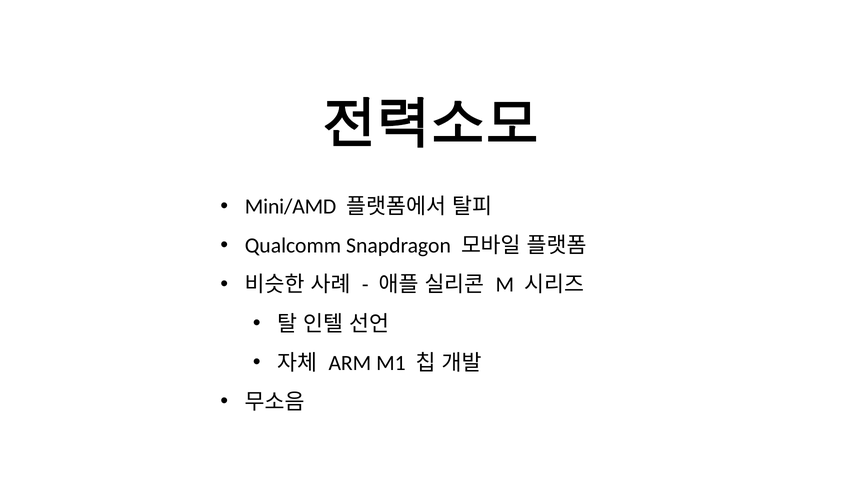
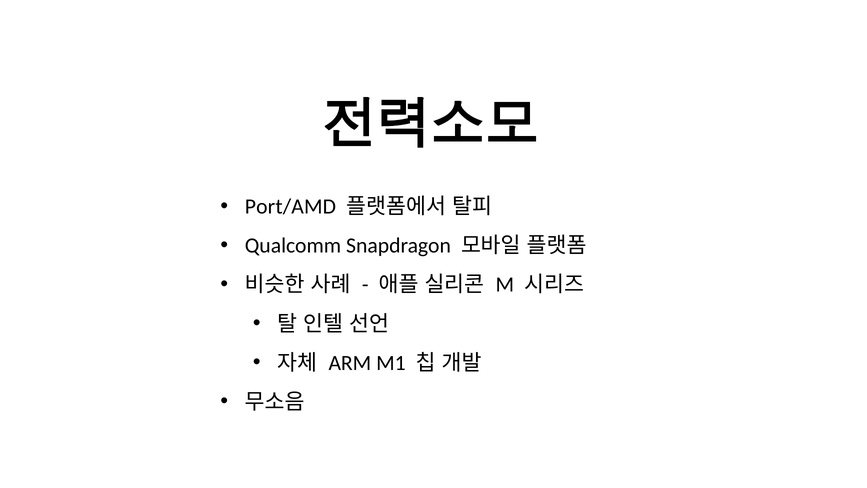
Mini/AMD: Mini/AMD -> Port/AMD (290, 207)
